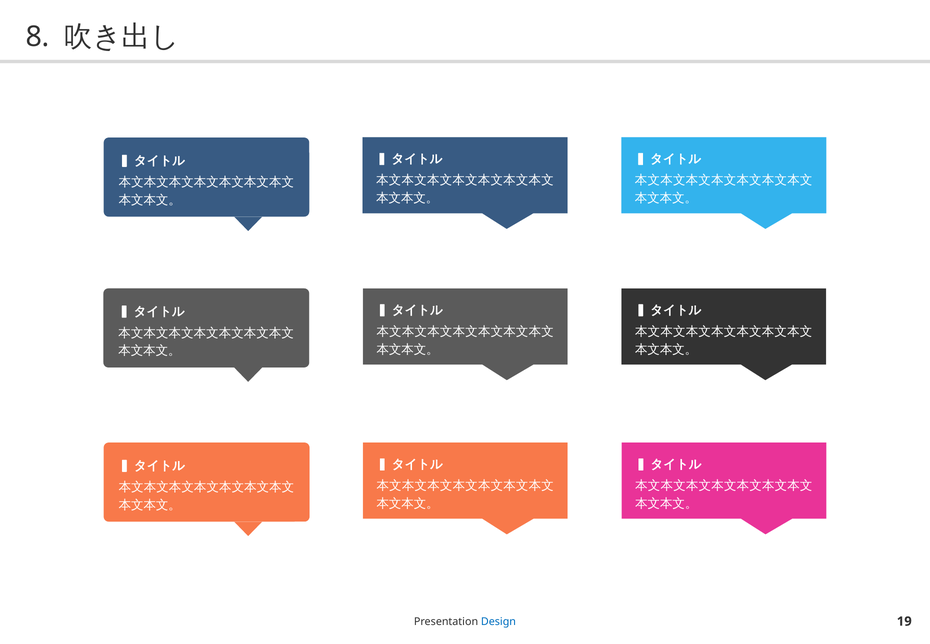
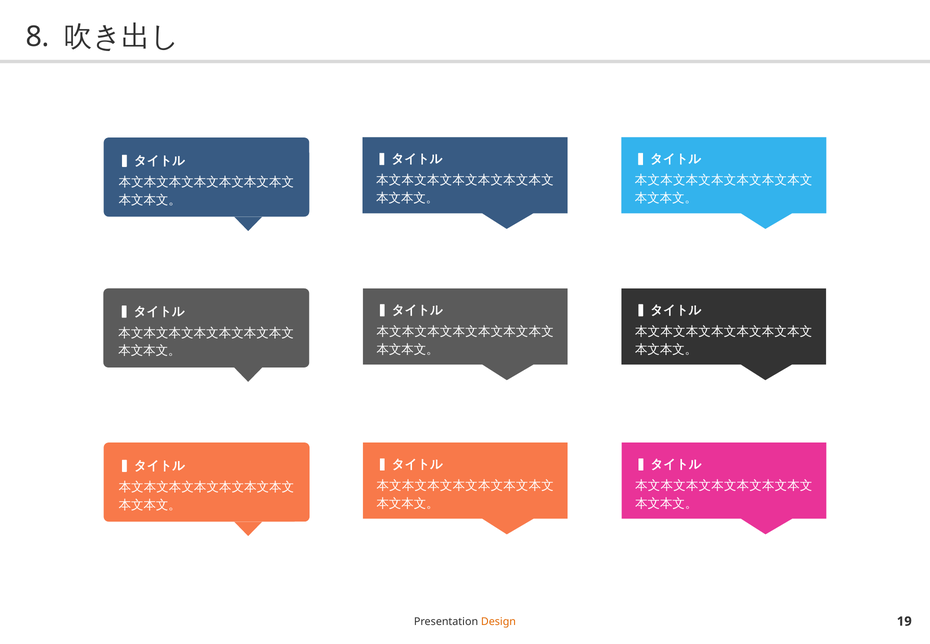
Design colour: blue -> orange (498, 622)
